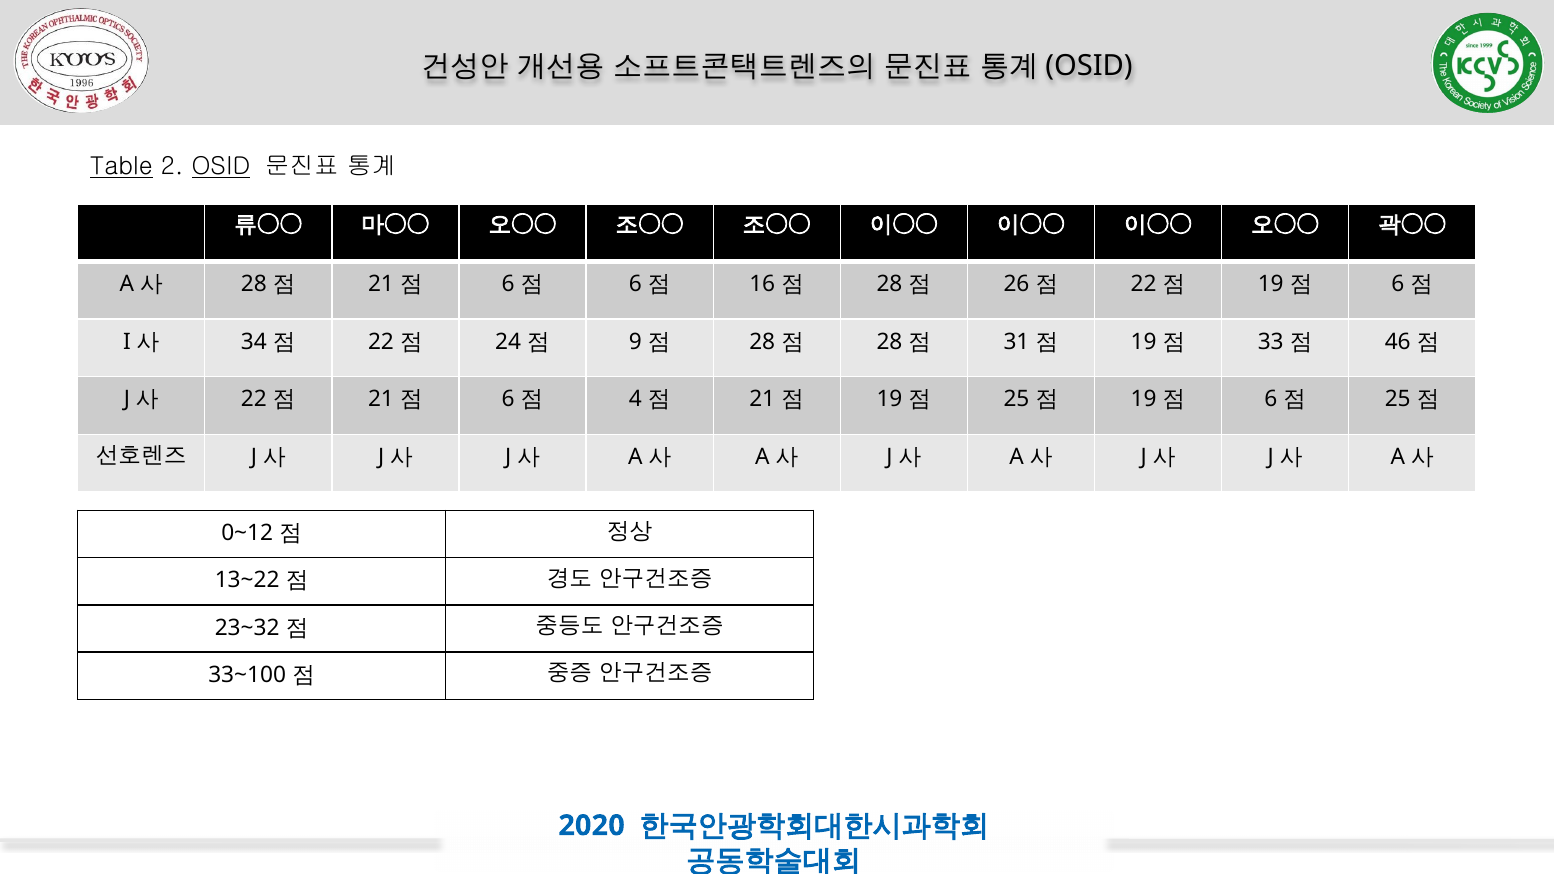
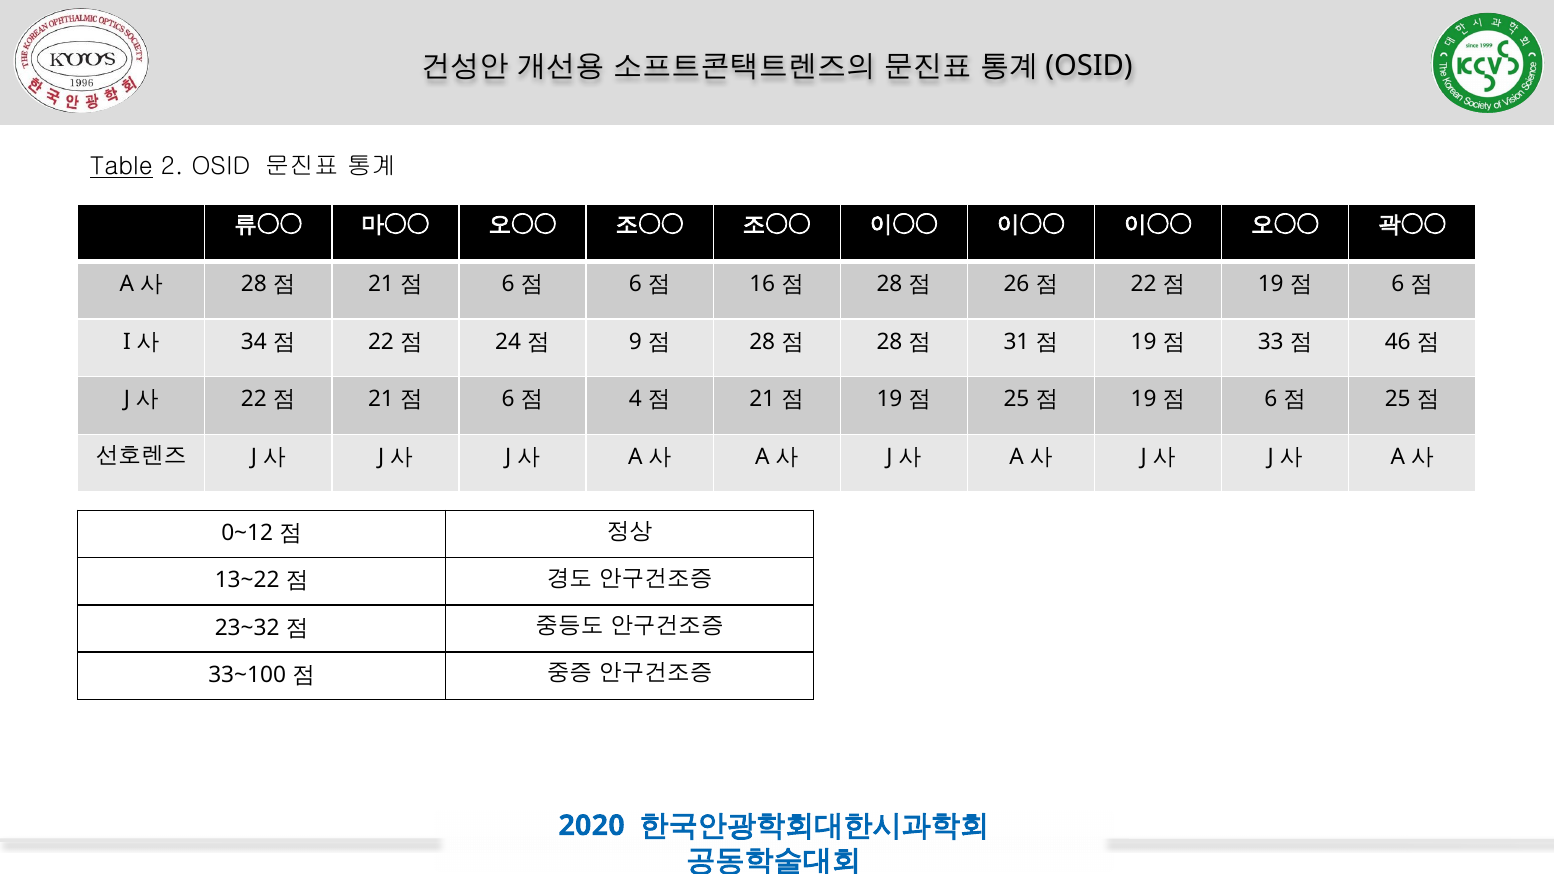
OSID underline: present -> none (221, 167)
